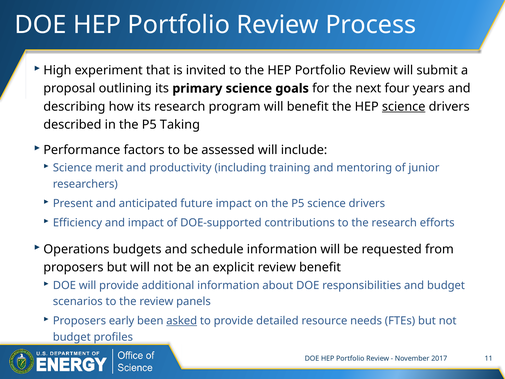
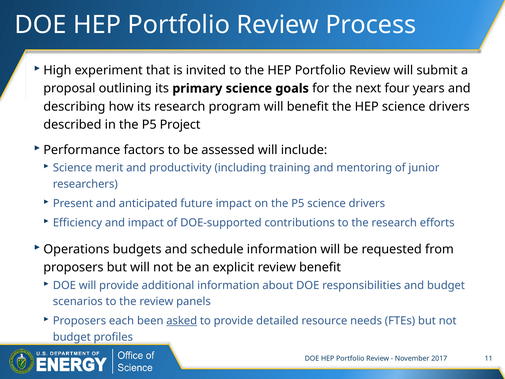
science underline: present -> none (404, 107)
Taking: Taking -> Project (180, 125)
early: early -> each (121, 321)
